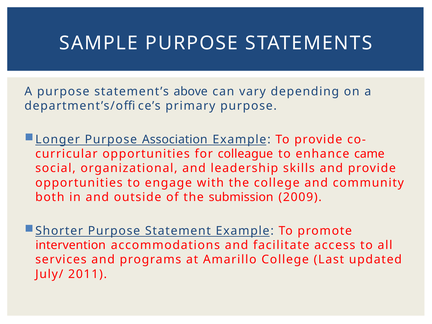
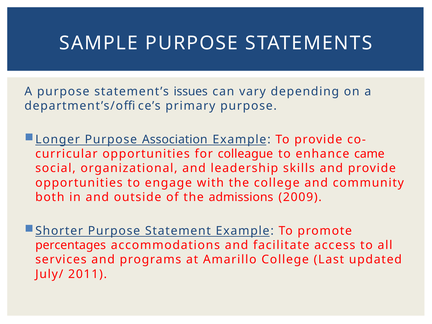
above: above -> issues (191, 91)
submission: submission -> admissions (241, 197)
intervention: intervention -> percentages (71, 245)
